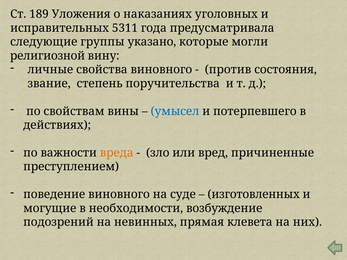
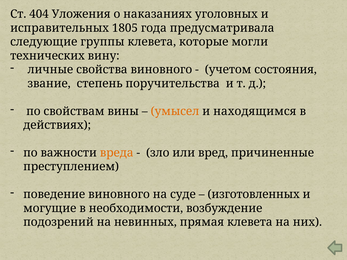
189: 189 -> 404 (39, 14)
5311: 5311 -> 1805 (125, 28)
группы указано: указано -> клевета (152, 42)
религиозной: религиозной -> технических (47, 56)
против: против -> учетом (228, 70)
умысел colour: blue -> orange (175, 111)
потерпевшего: потерпевшего -> находящимся (255, 111)
